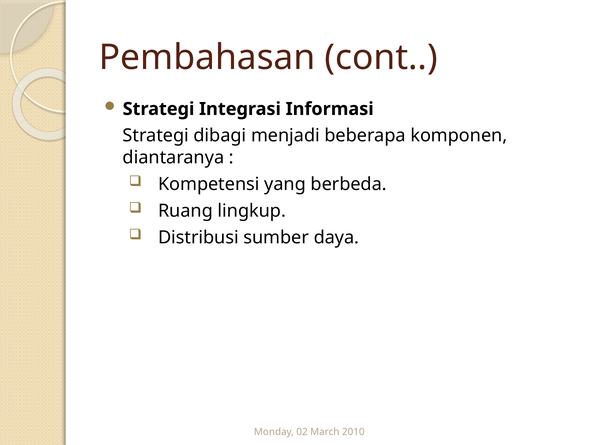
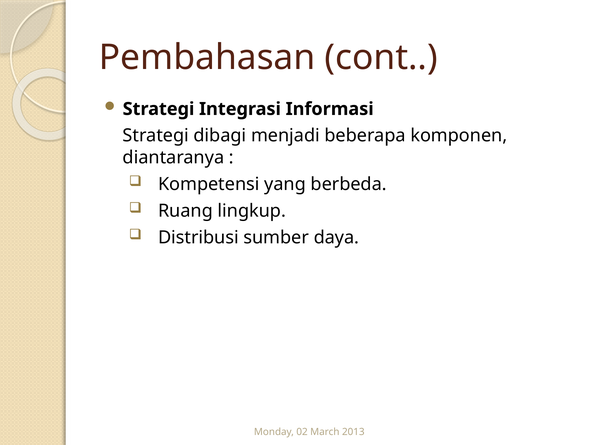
2010: 2010 -> 2013 (353, 432)
